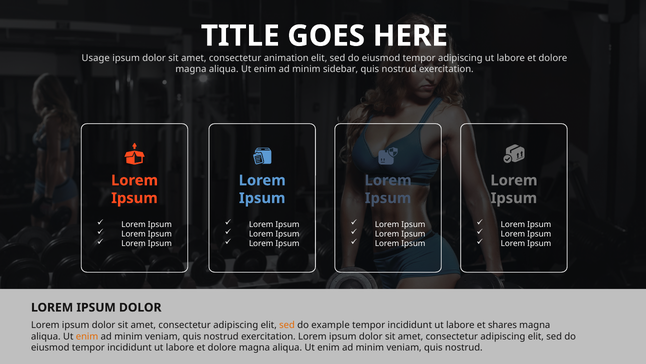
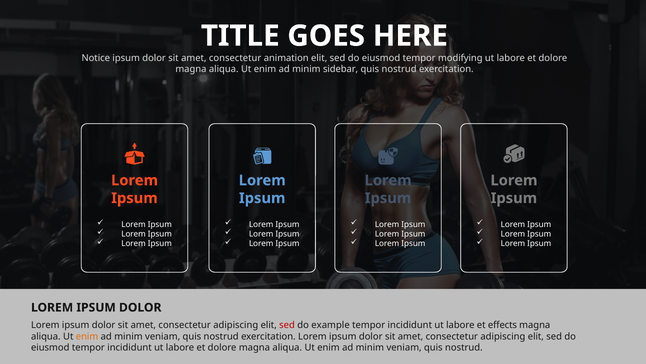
Usage: Usage -> Notice (96, 58)
adipiscing: adipiscing -> modifying (460, 58)
sed colour: orange -> red (287, 325)
shares: shares -> effects (502, 325)
